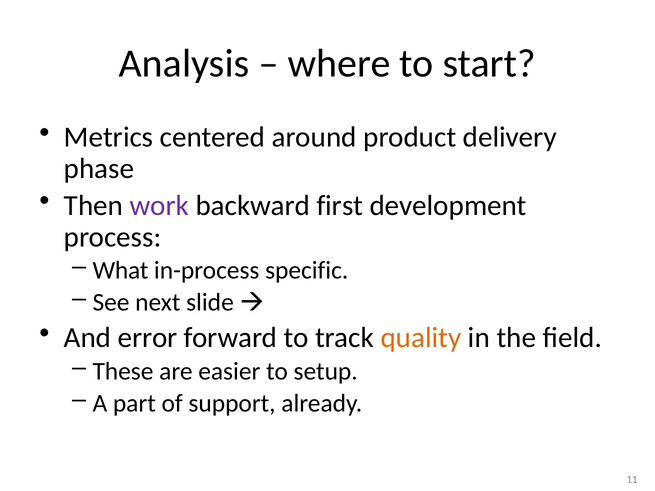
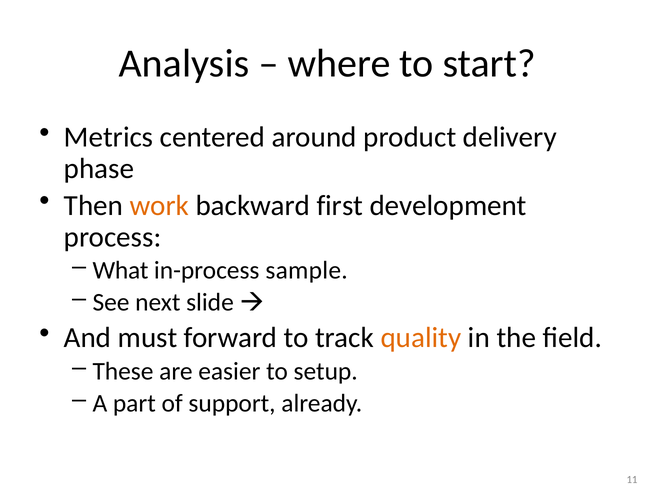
work colour: purple -> orange (159, 206)
specific: specific -> sample (307, 271)
error: error -> must (148, 338)
